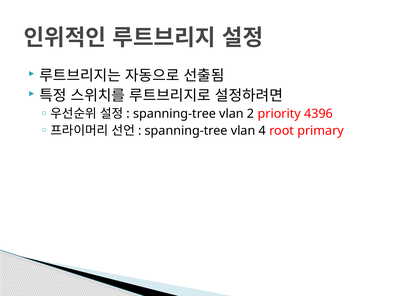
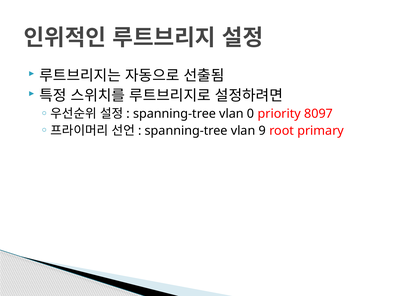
2: 2 -> 0 (251, 114)
4396: 4396 -> 8097 (319, 114)
4: 4 -> 9 (262, 131)
